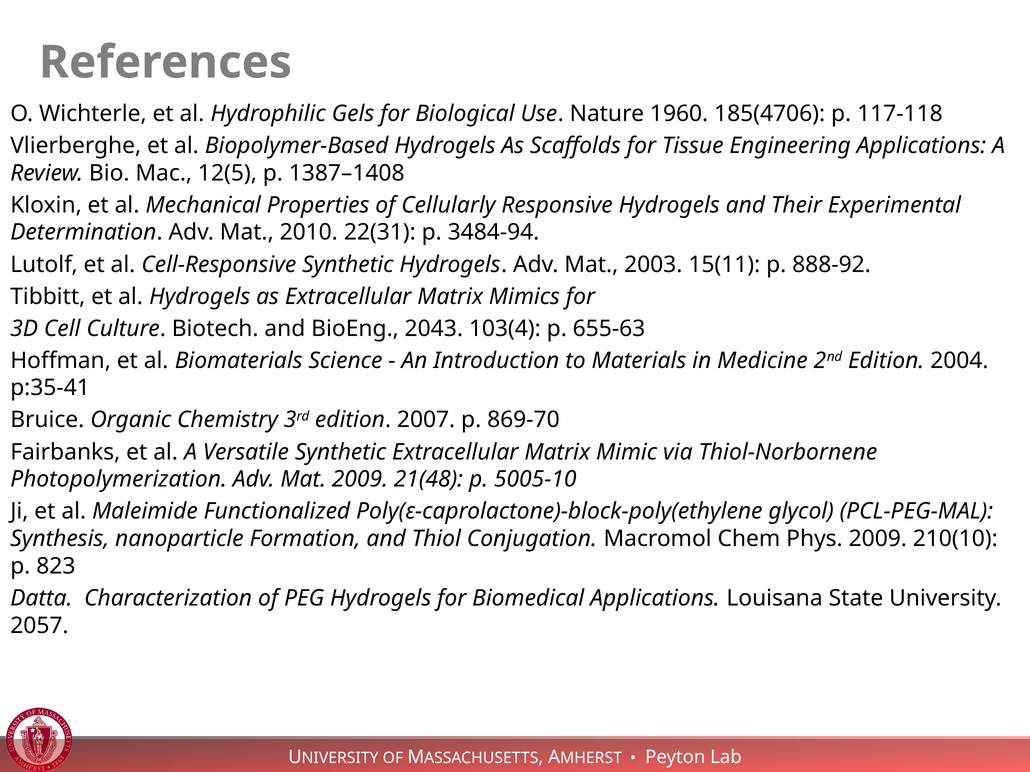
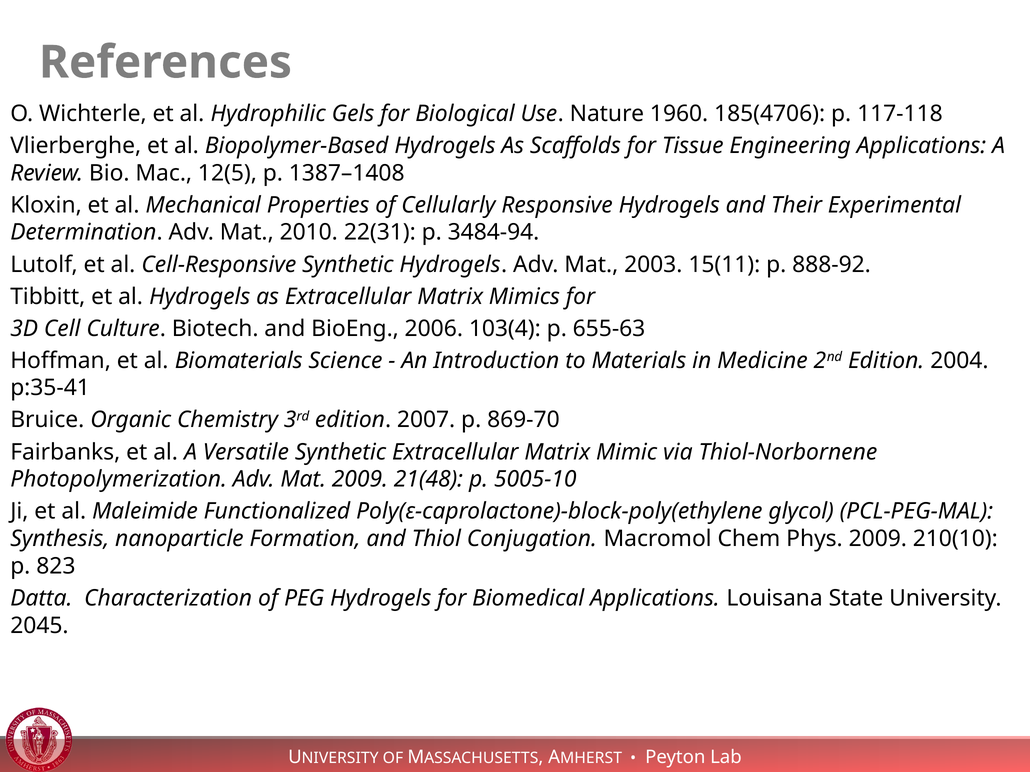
2043: 2043 -> 2006 (434, 329)
2057: 2057 -> 2045 (39, 626)
